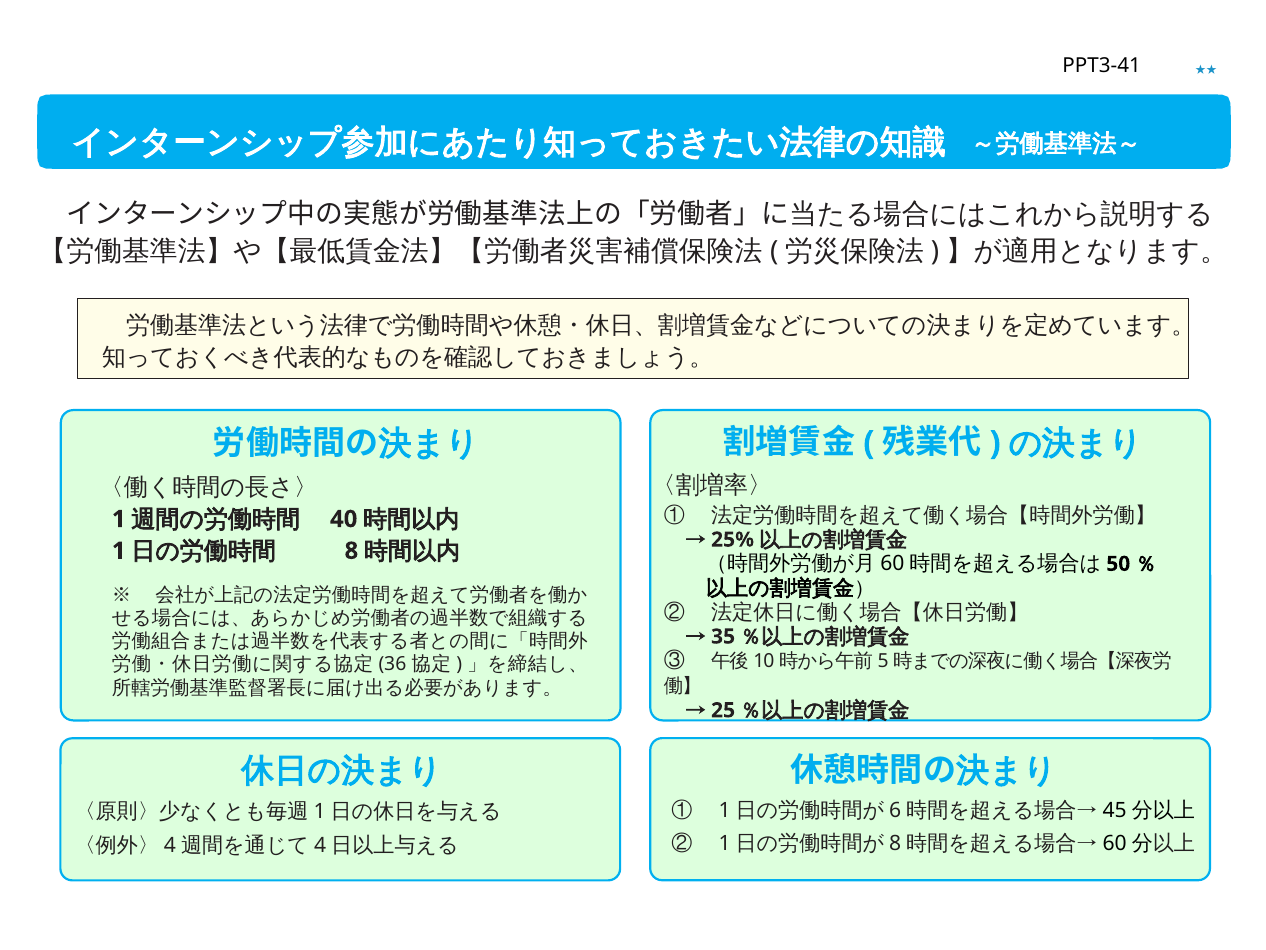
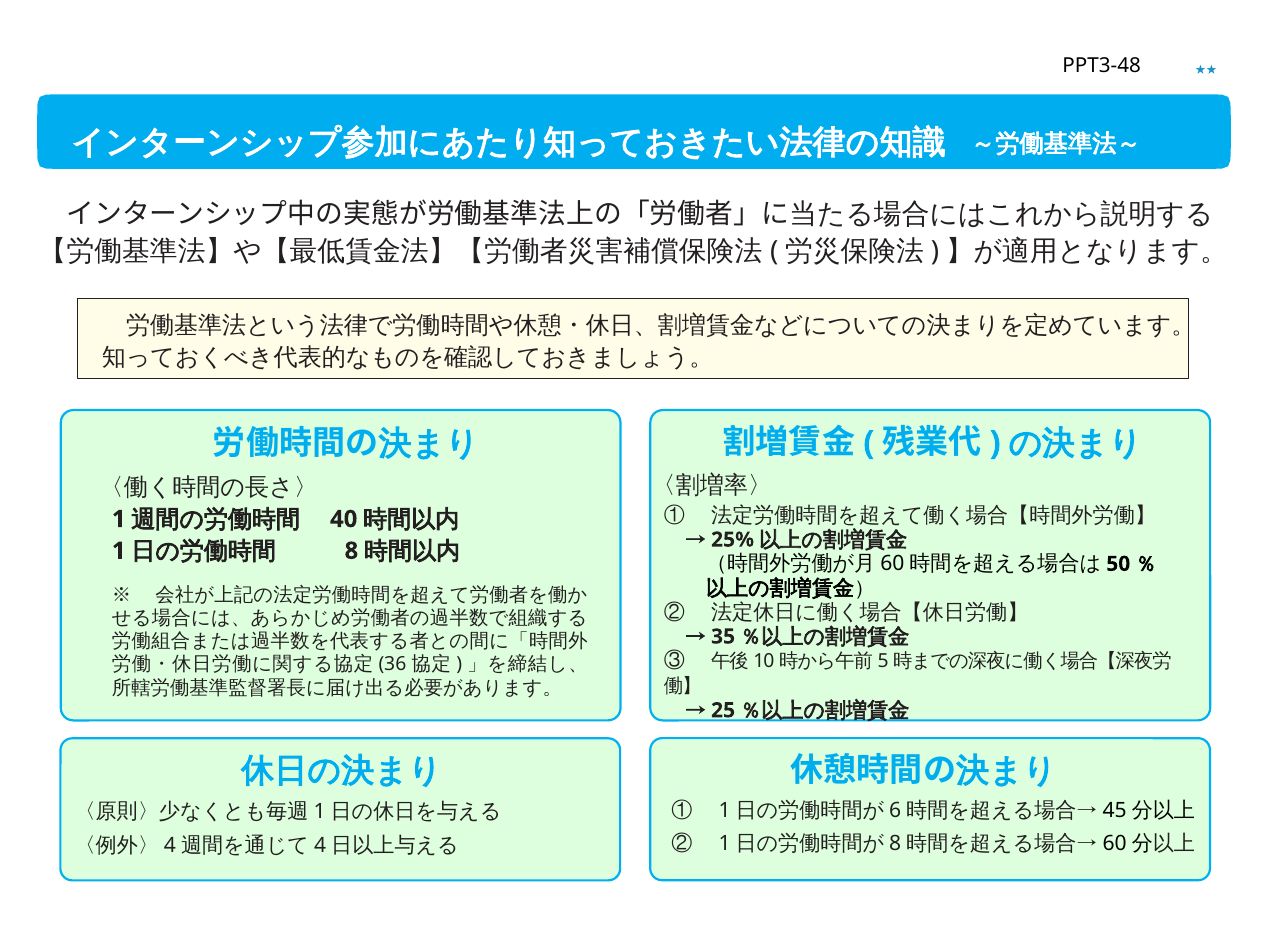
PPT3-41: PPT3-41 -> PPT3-48 (1102, 66)
